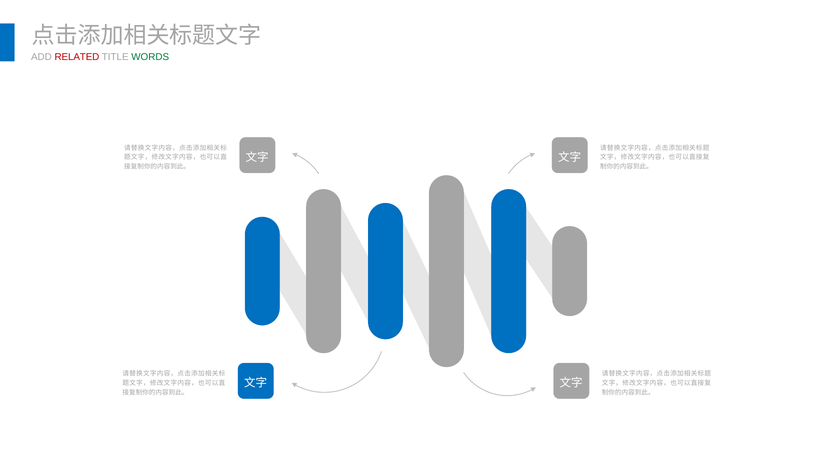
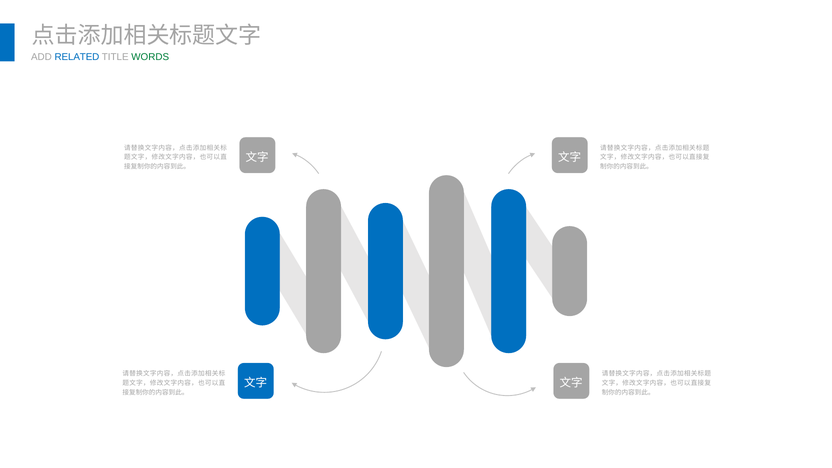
RELATED colour: red -> blue (77, 57)
